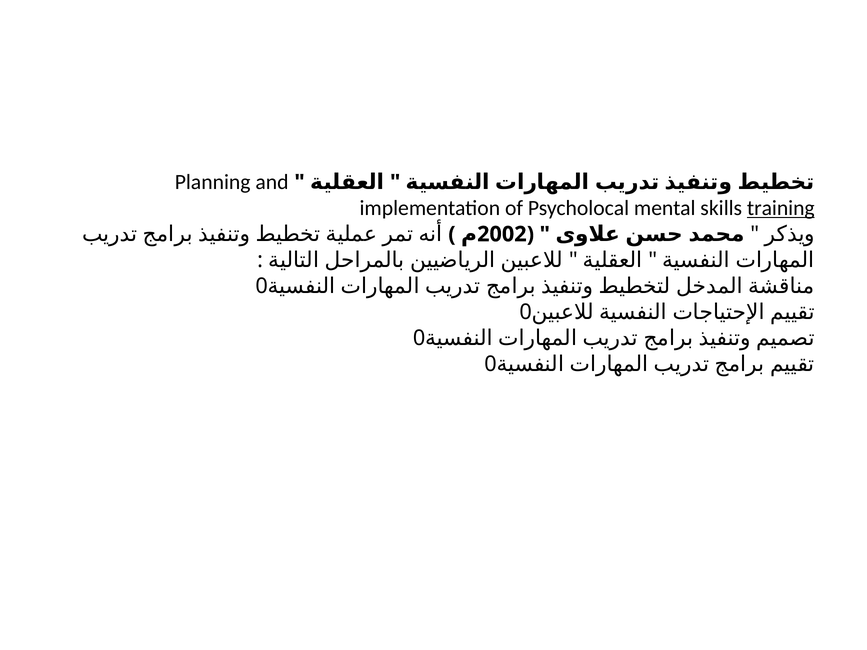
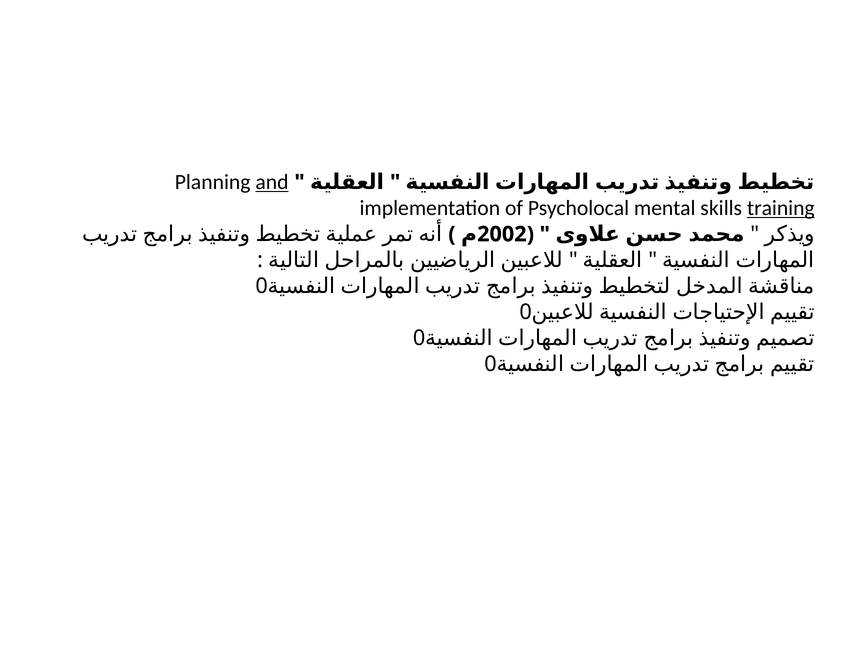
and underline: none -> present (272, 182)
